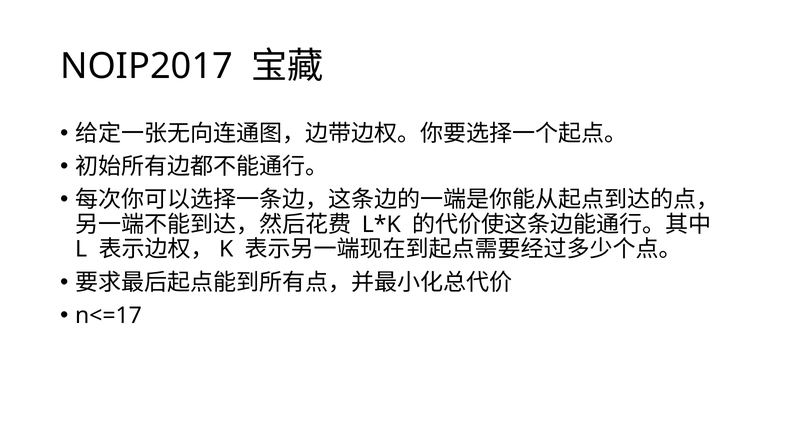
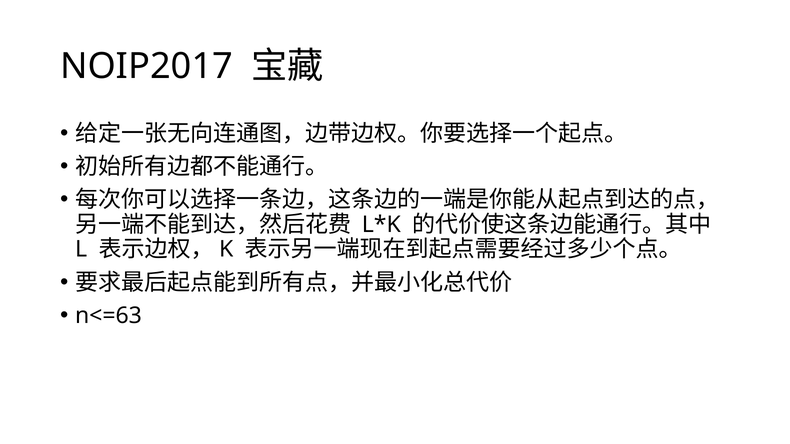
n<=17: n<=17 -> n<=63 (108, 316)
